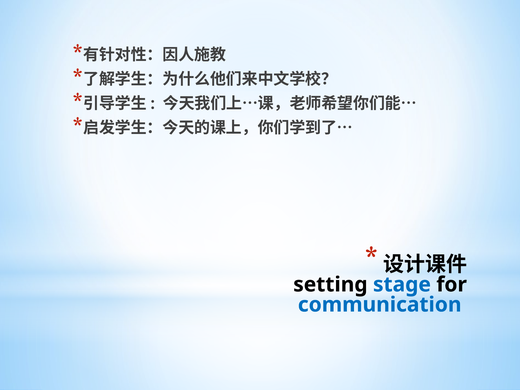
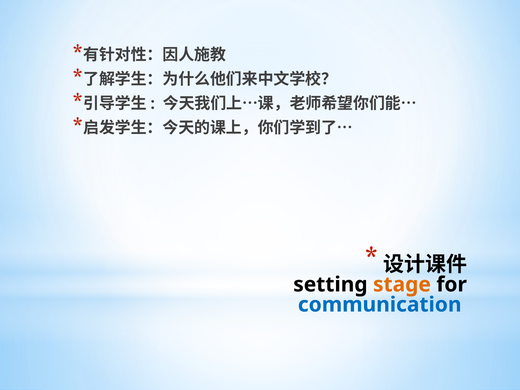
stage colour: blue -> orange (402, 285)
